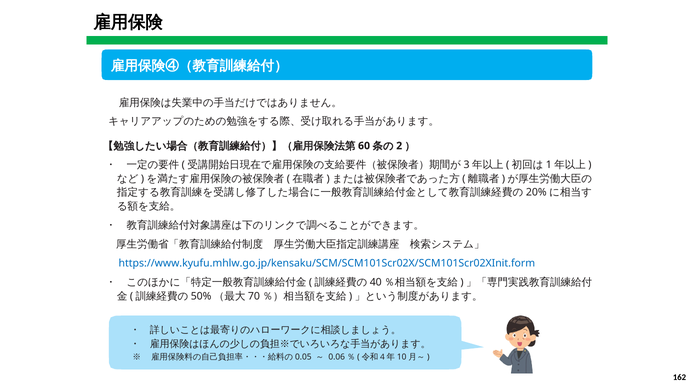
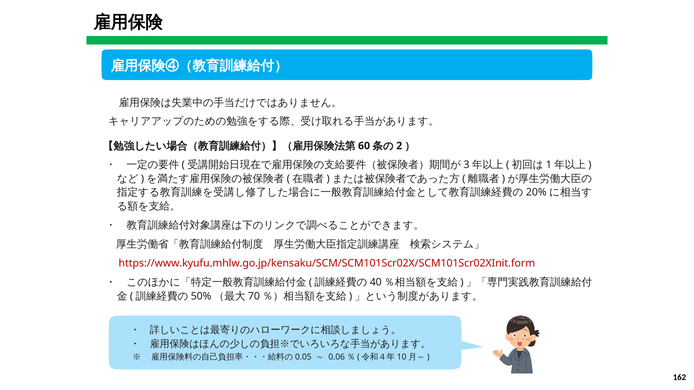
https://www.kyufu.mhlw.go.jp/kensaku/SCM/SCM101Scr02X/SCM101Scr02XInit.form colour: blue -> red (327, 264)
